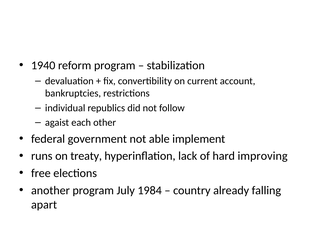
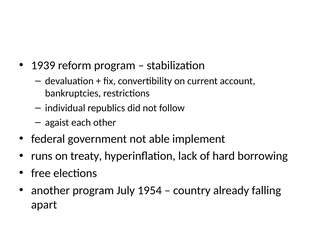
1940: 1940 -> 1939 (43, 65)
improving: improving -> borrowing (263, 156)
1984: 1984 -> 1954 (150, 191)
